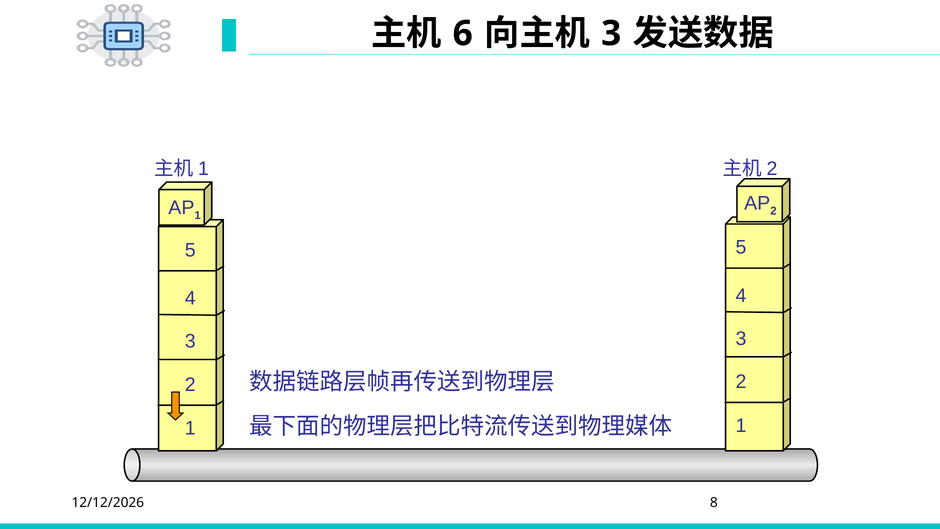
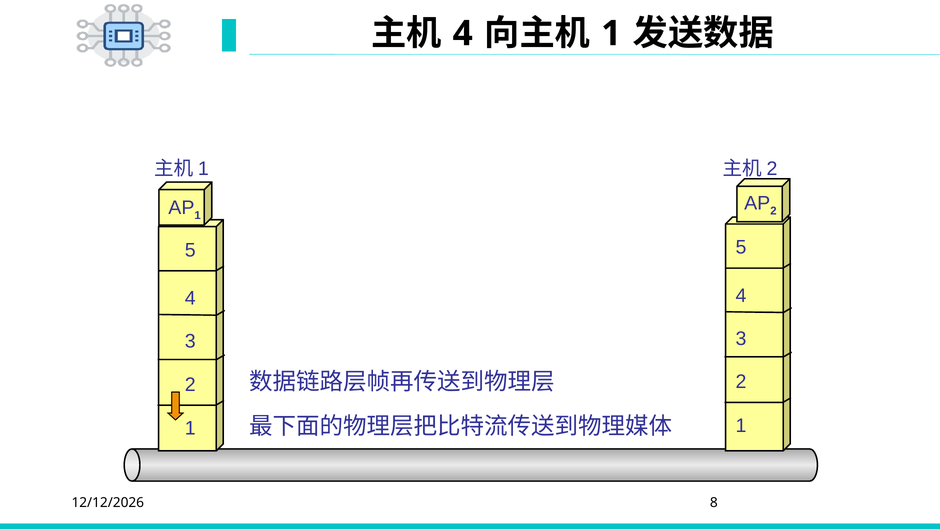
6: 6 -> 4 (463, 33)
3: 3 -> 1 (611, 33)
